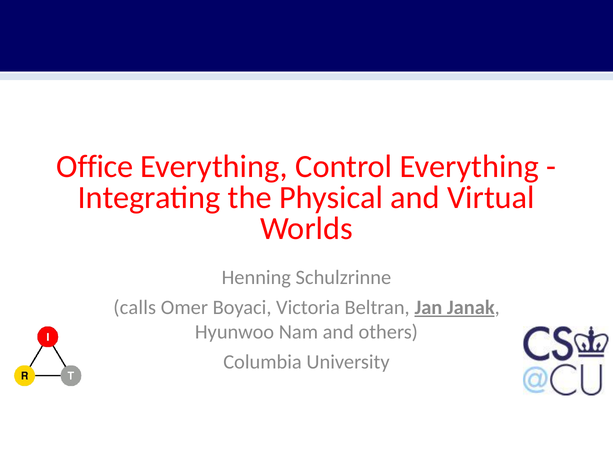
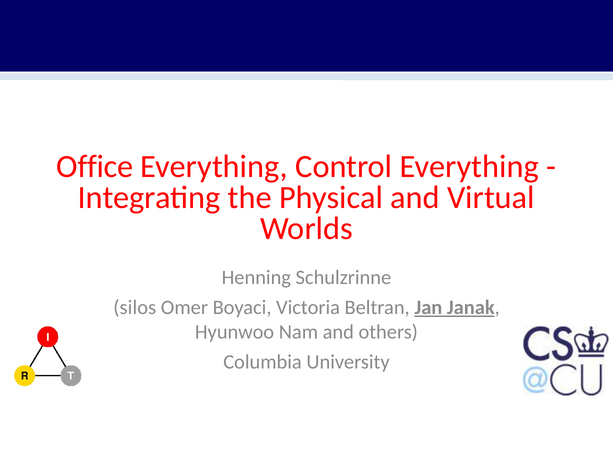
calls: calls -> silos (135, 307)
